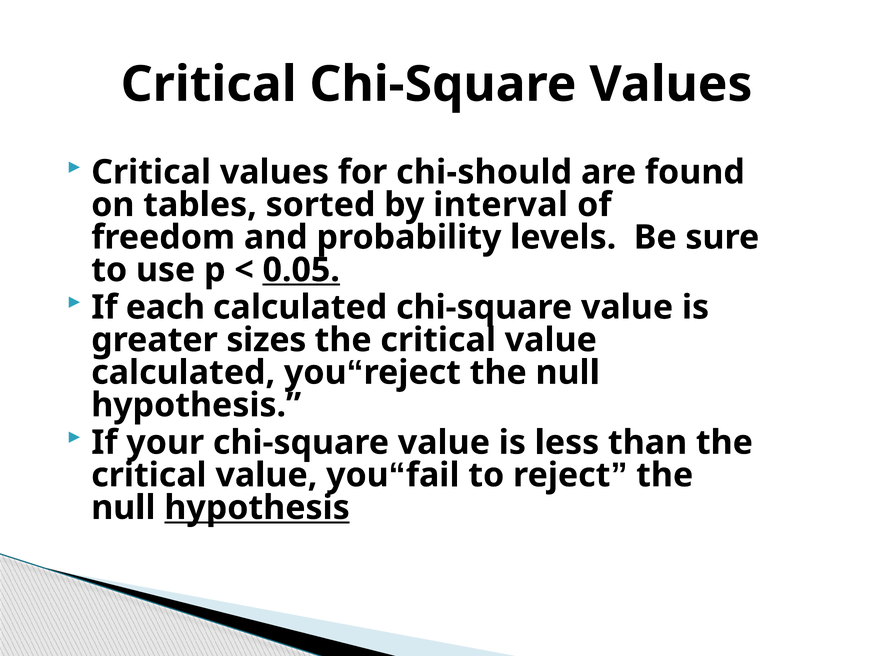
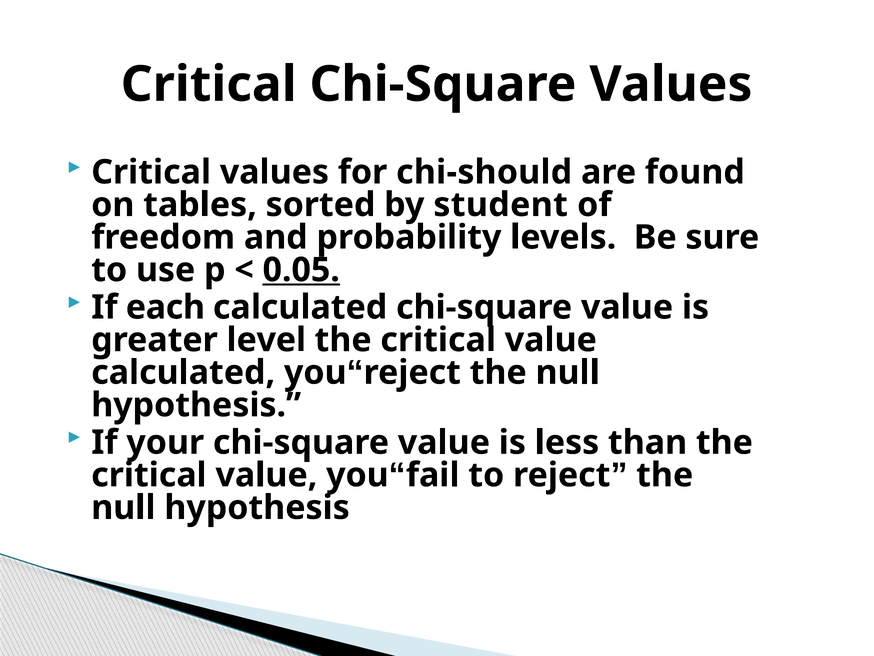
interval: interval -> student (501, 205)
sizes: sizes -> level (266, 340)
hypothesis underline: present -> none (257, 507)
